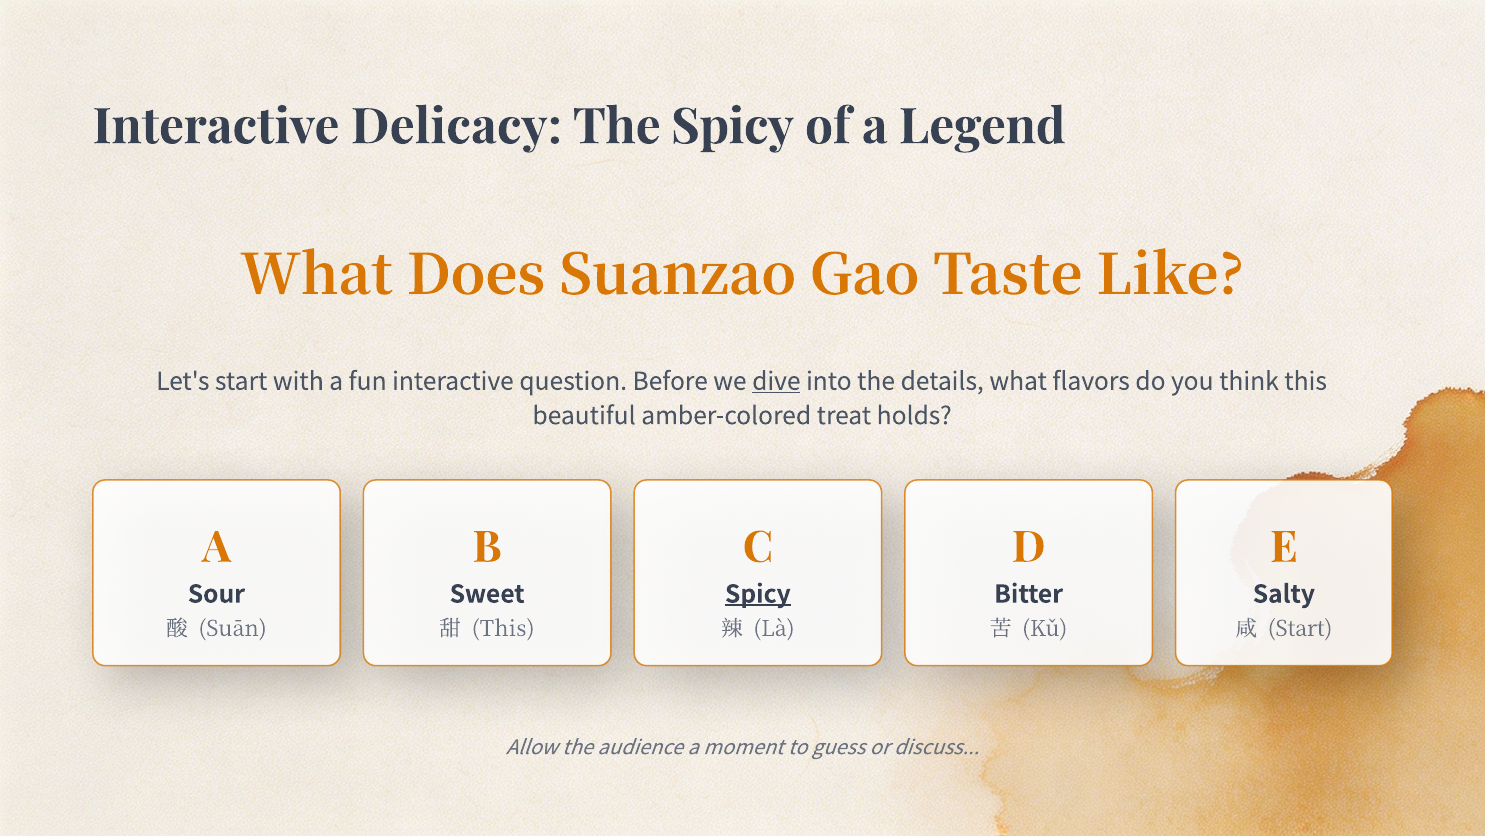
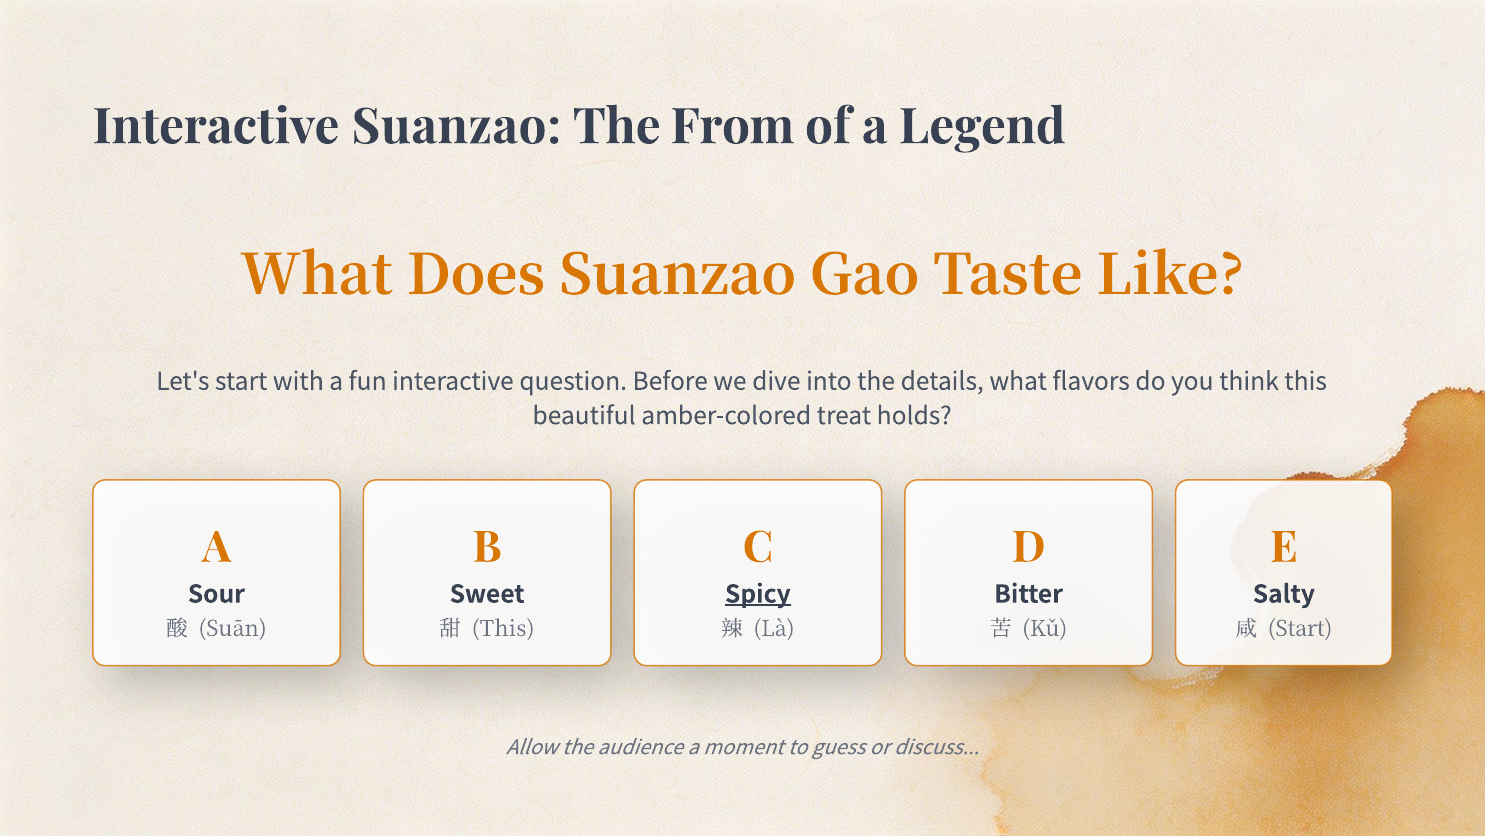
Interactive Delicacy: Delicacy -> Suanzao (456, 127)
The Spicy: Spicy -> From (732, 127)
dive underline: present -> none (776, 381)
